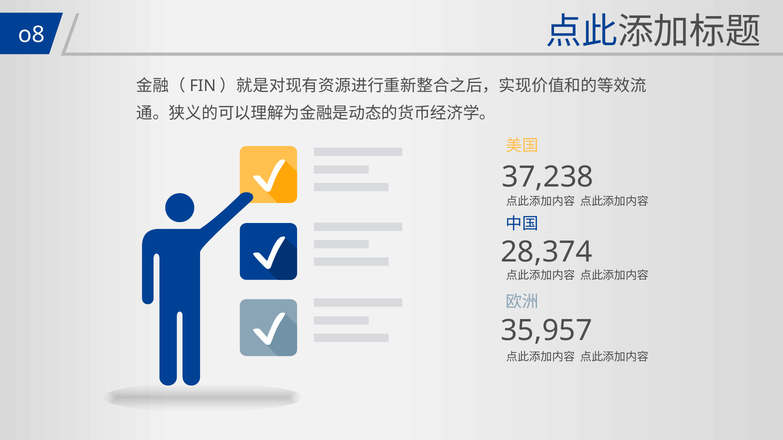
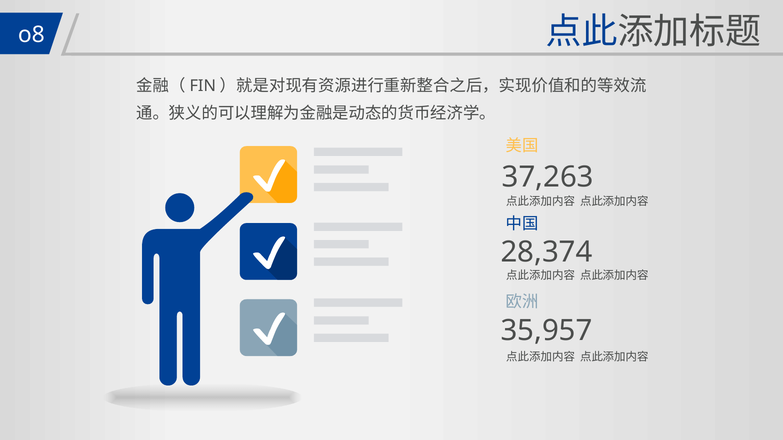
37,238: 37,238 -> 37,263 (548, 177)
